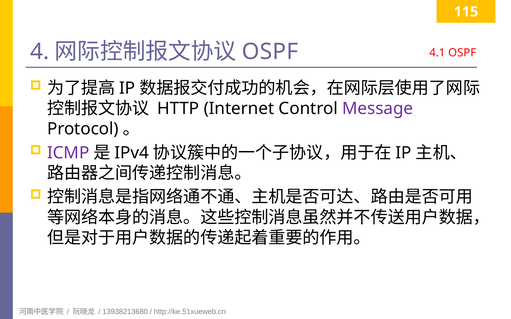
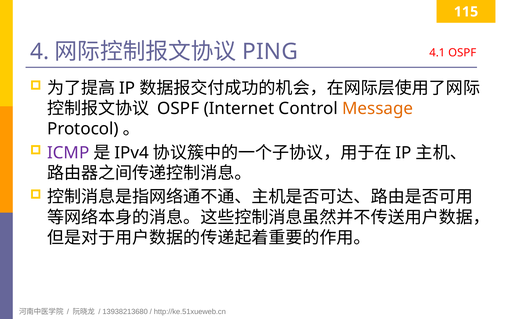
OSPF: OSPF -> PING (270, 52)
HTTP: HTTP -> OSPF (178, 109)
Message colour: purple -> orange (378, 109)
